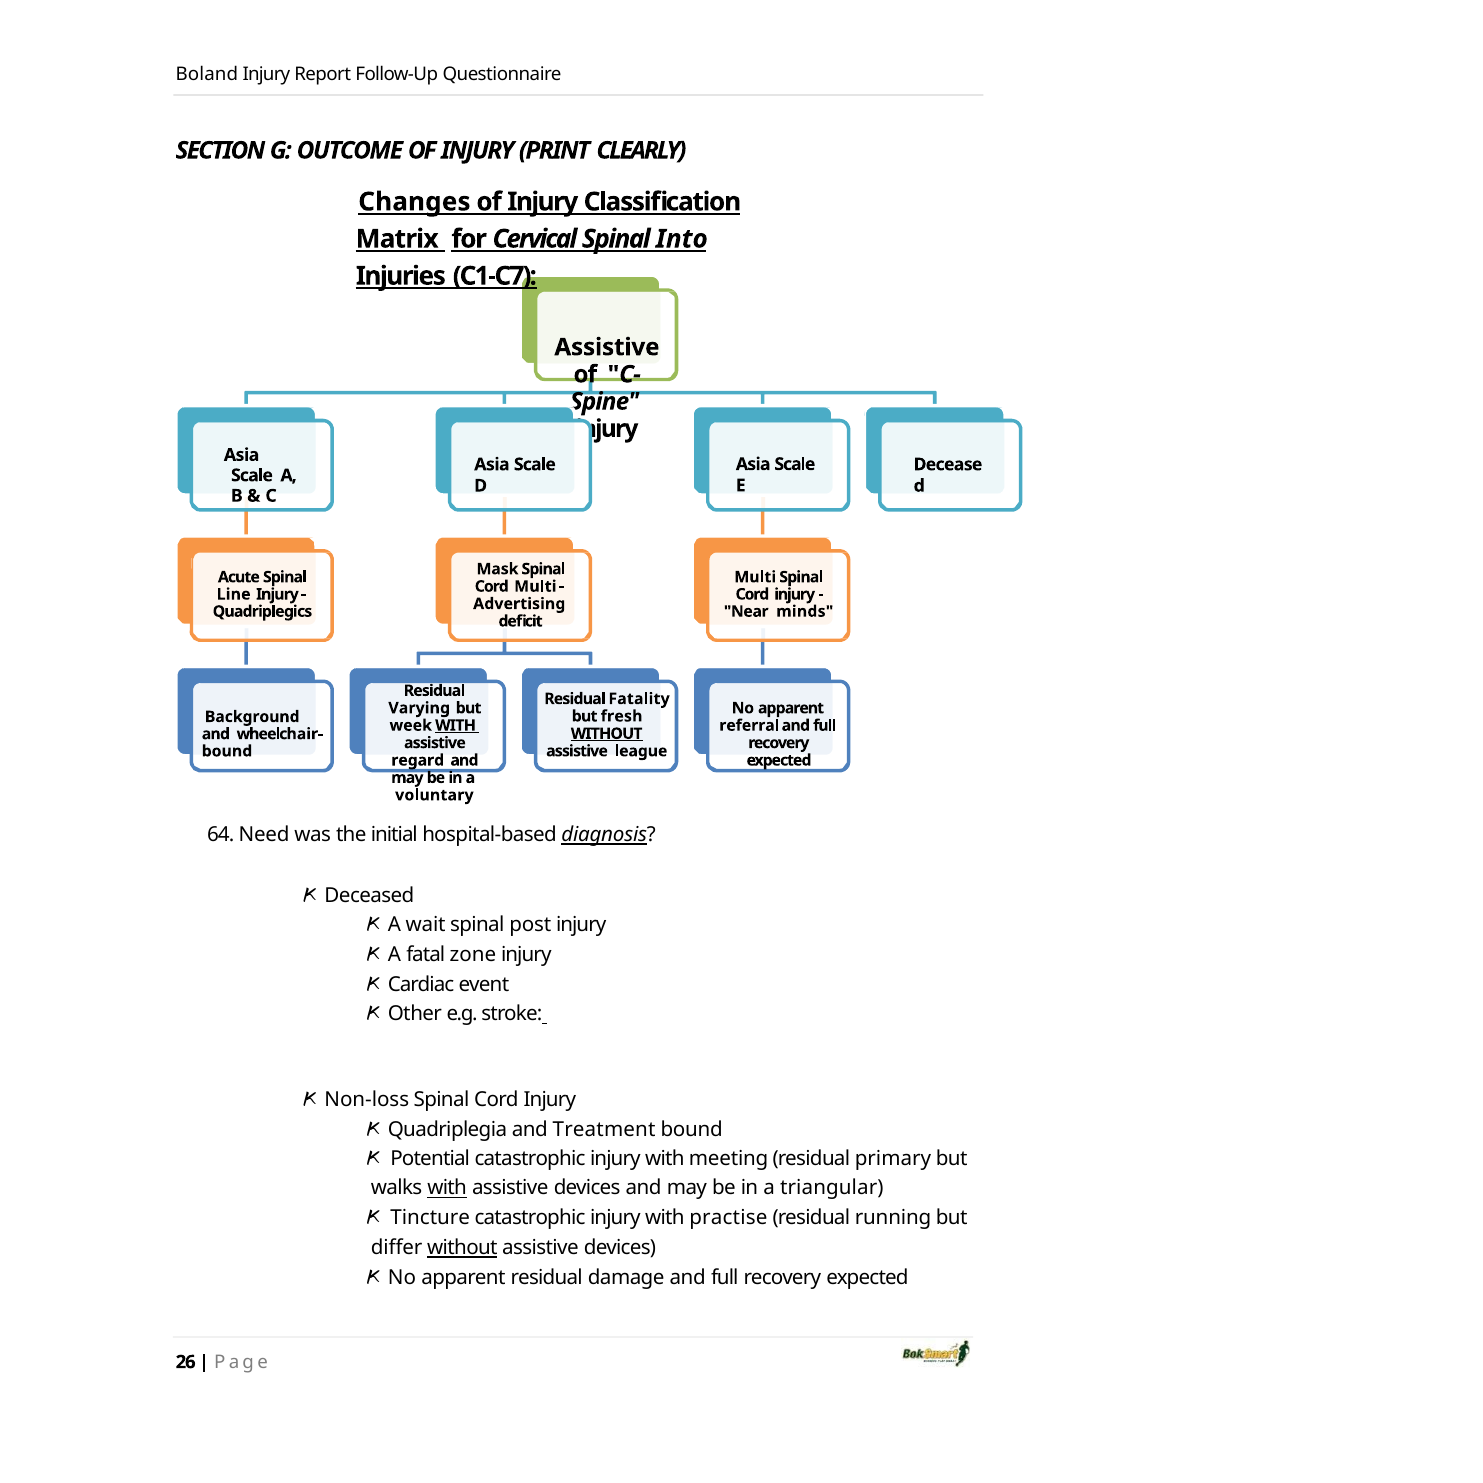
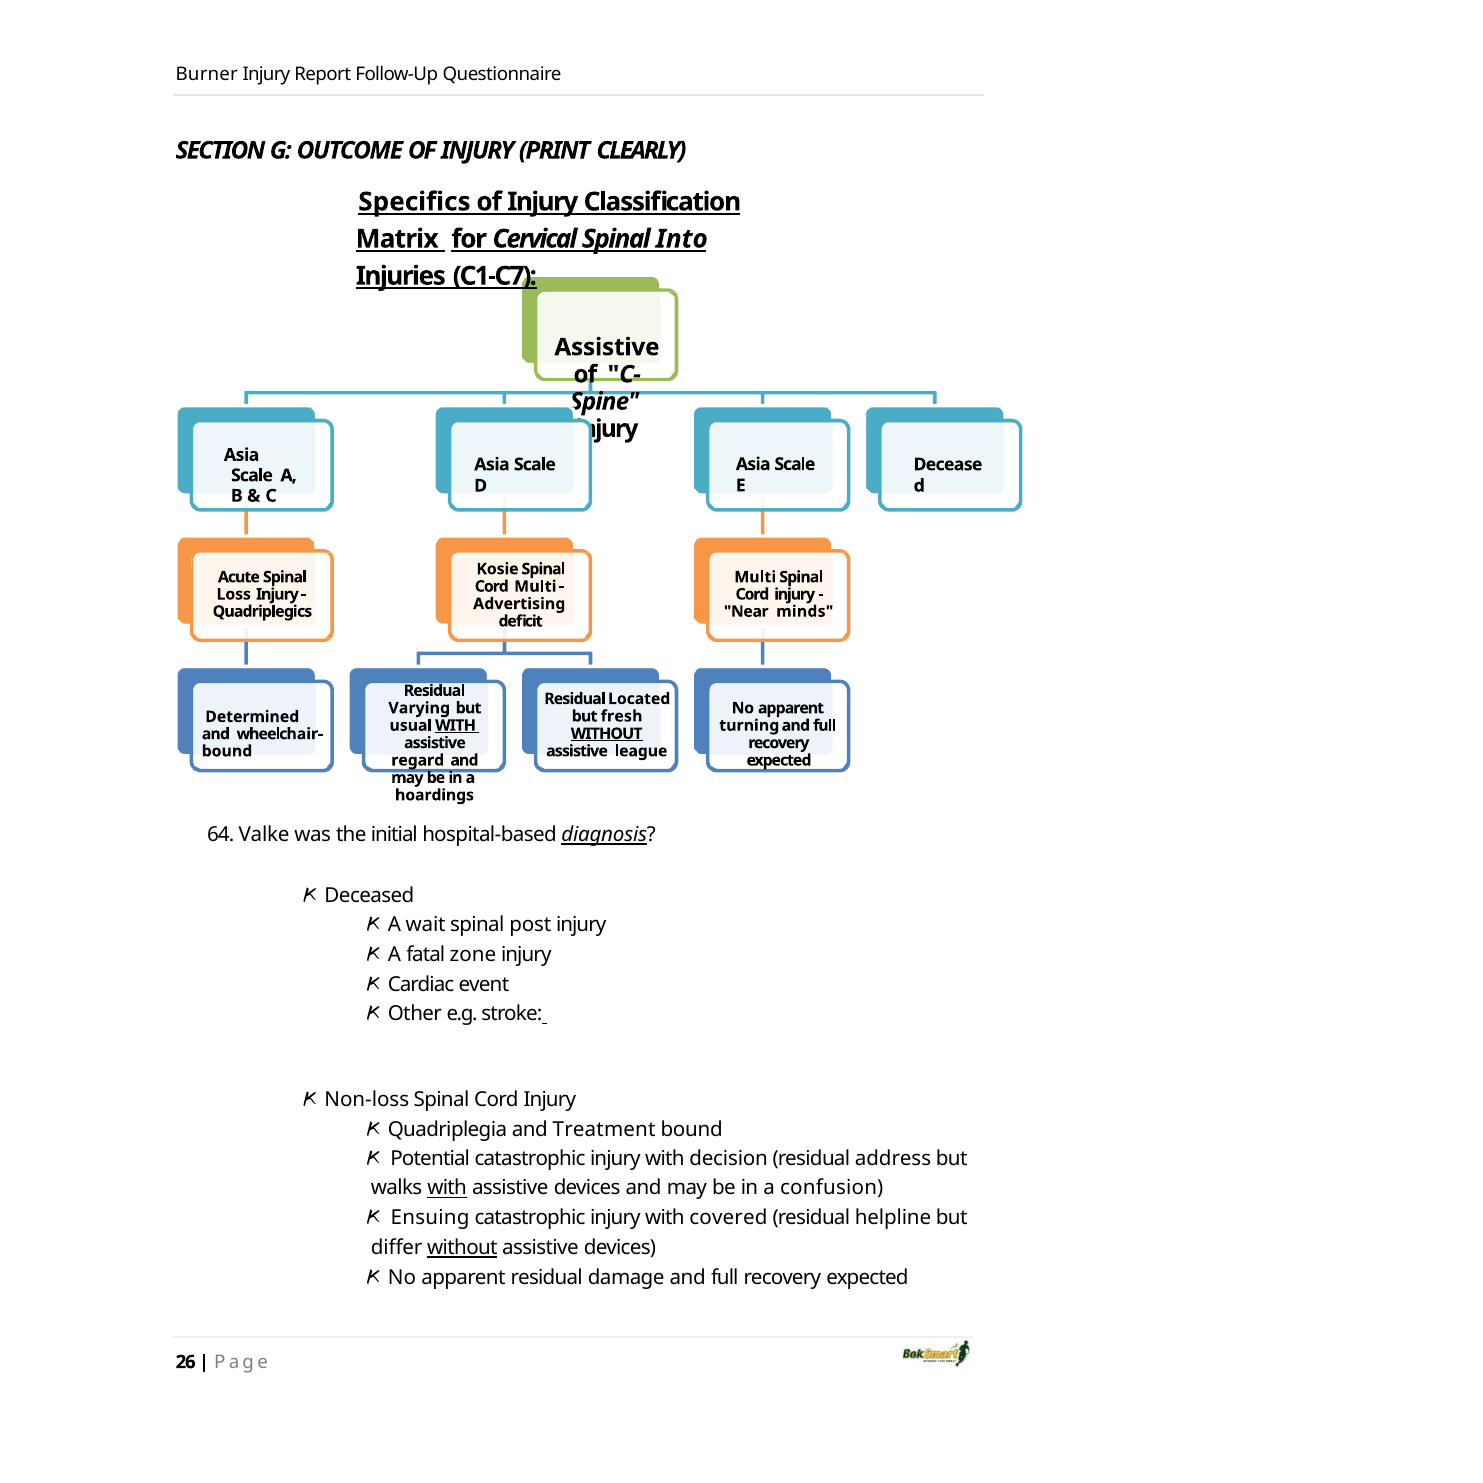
Boland: Boland -> Burner (207, 75)
Changes: Changes -> Specifics (414, 202)
Mask: Mask -> Kosie (497, 569)
Line: Line -> Loss (234, 594)
Fatality: Fatality -> Located (639, 699)
Background: Background -> Determined (252, 717)
week: week -> usual (411, 725)
referral: referral -> turning (749, 725)
voluntary: voluntary -> hoardings (435, 795)
Need: Need -> Valke (264, 835)
meeting: meeting -> decision (729, 1159)
primary: primary -> address (893, 1159)
triangular: triangular -> confusion (832, 1188)
Tincture: Tincture -> Ensuing (430, 1218)
practise: practise -> covered (728, 1218)
running: running -> helpline (893, 1218)
